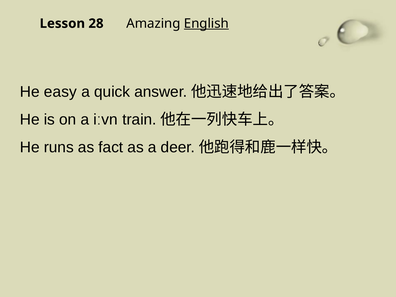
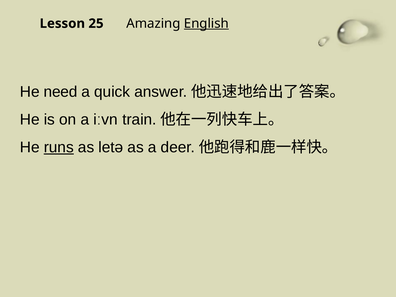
28: 28 -> 25 (96, 24)
easy: easy -> need (61, 92)
runs underline: none -> present (59, 147)
fact: fact -> letə (111, 147)
